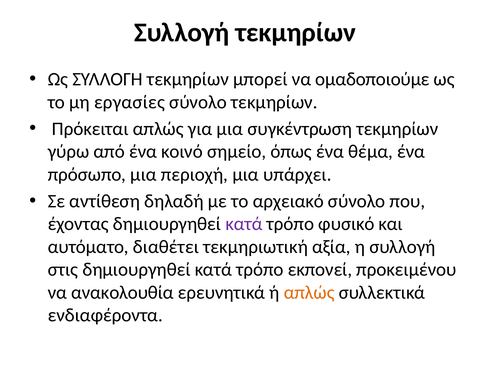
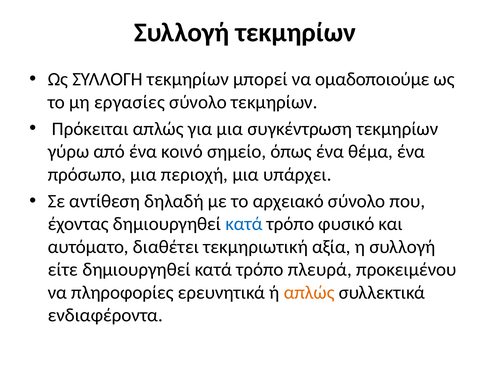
κατά colour: purple -> blue (244, 224)
στις: στις -> είτε (63, 269)
εκπονεί: εκπονεί -> πλευρά (320, 269)
ανακολουθία: ανακολουθία -> πληροφορίες (122, 292)
